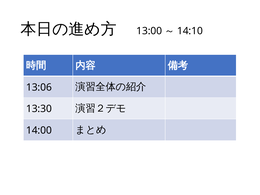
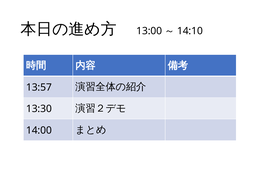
13:06: 13:06 -> 13:57 (39, 87)
